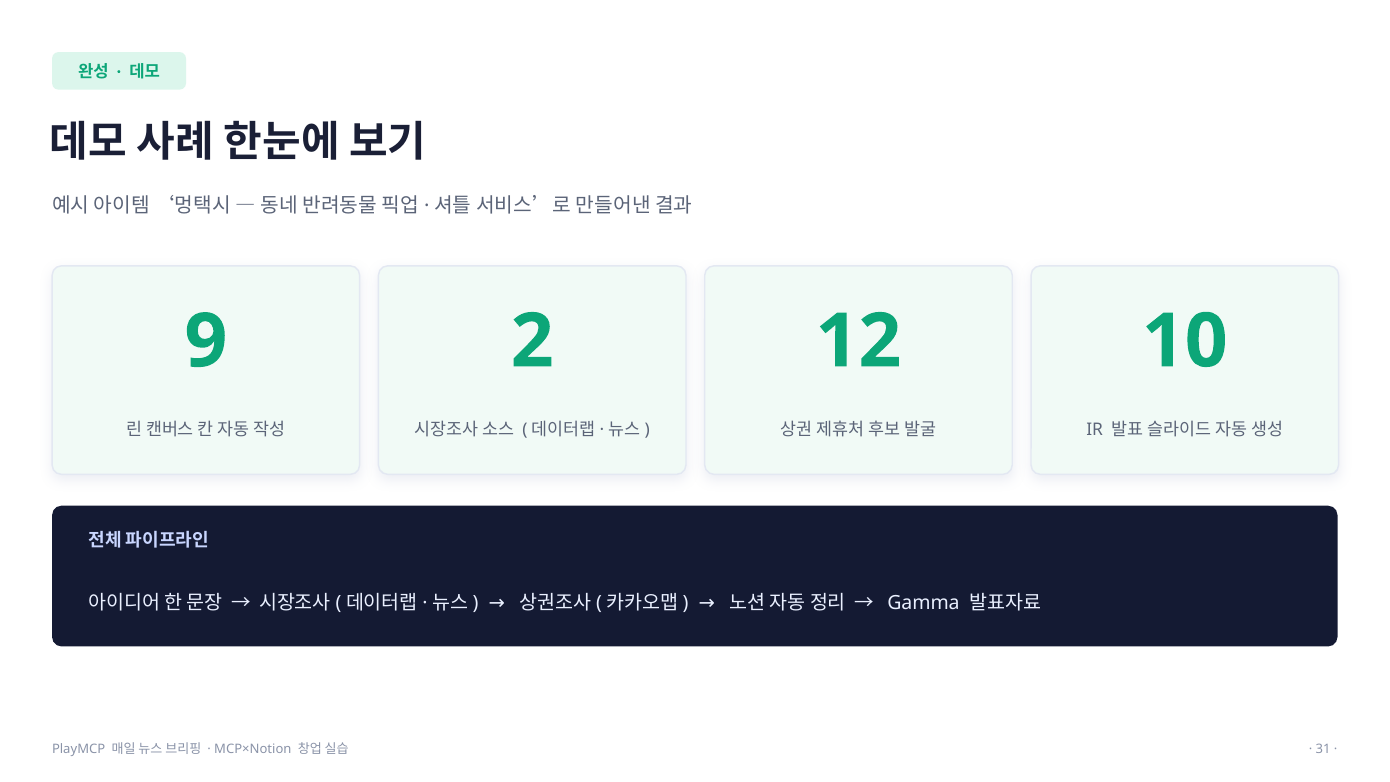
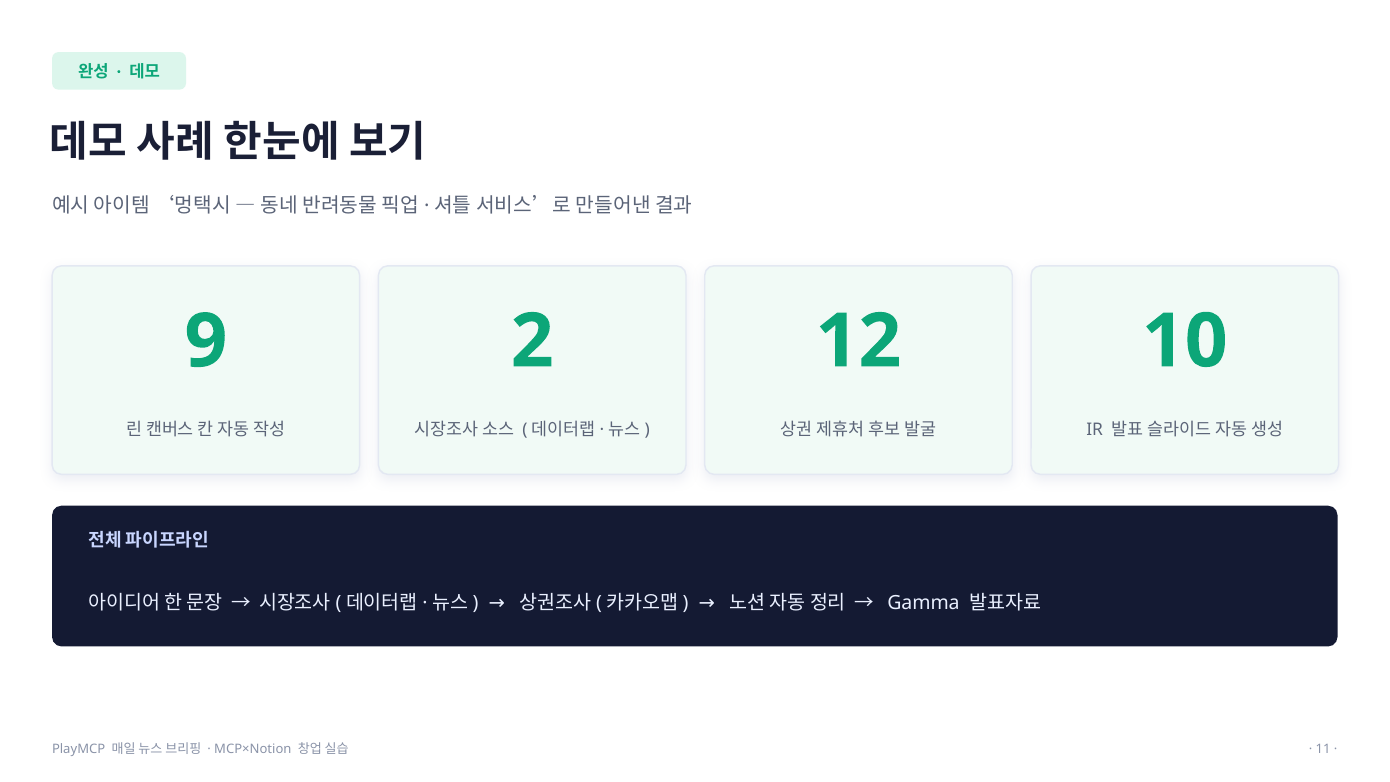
31: 31 -> 11 (1323, 749)
